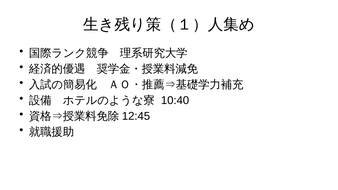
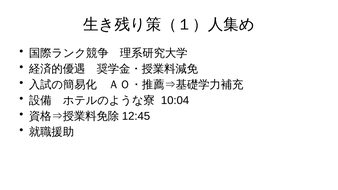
10:40: 10:40 -> 10:04 (175, 101)
